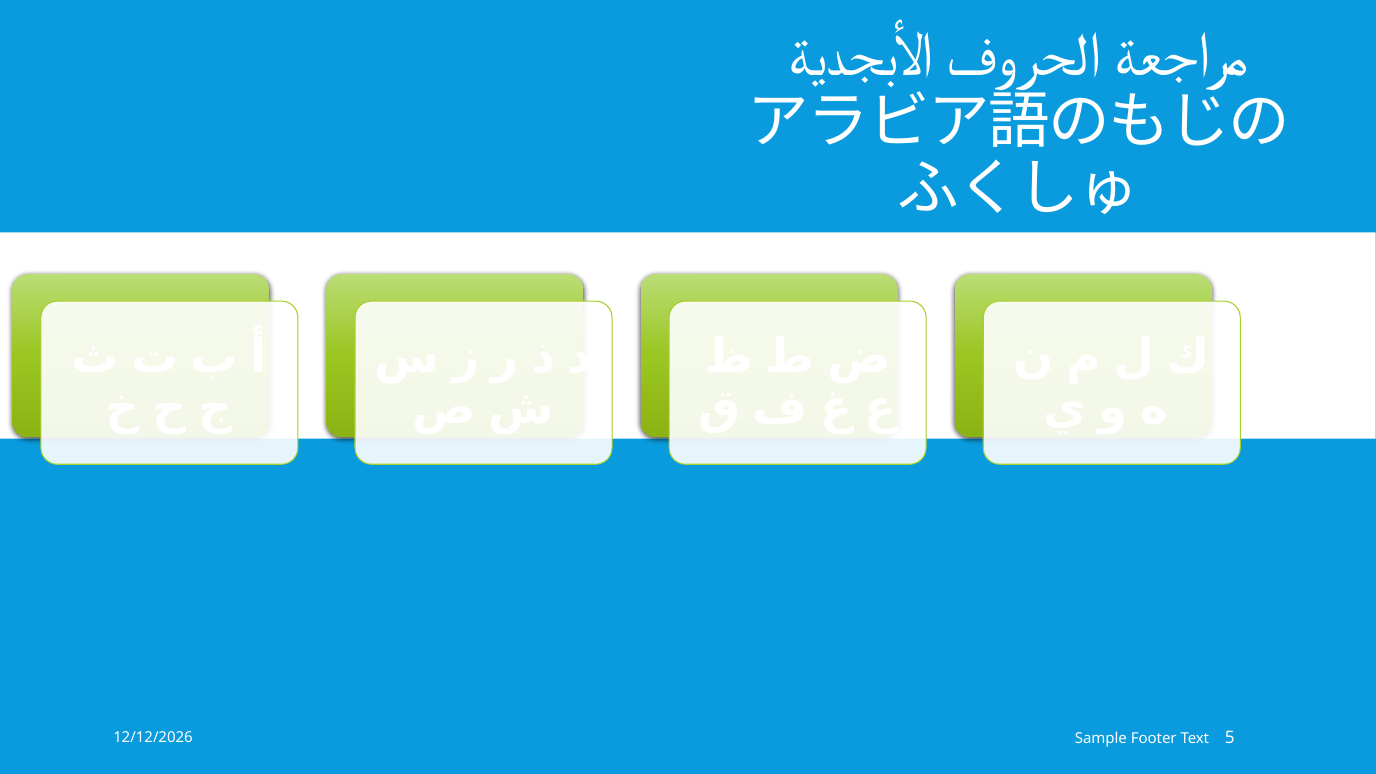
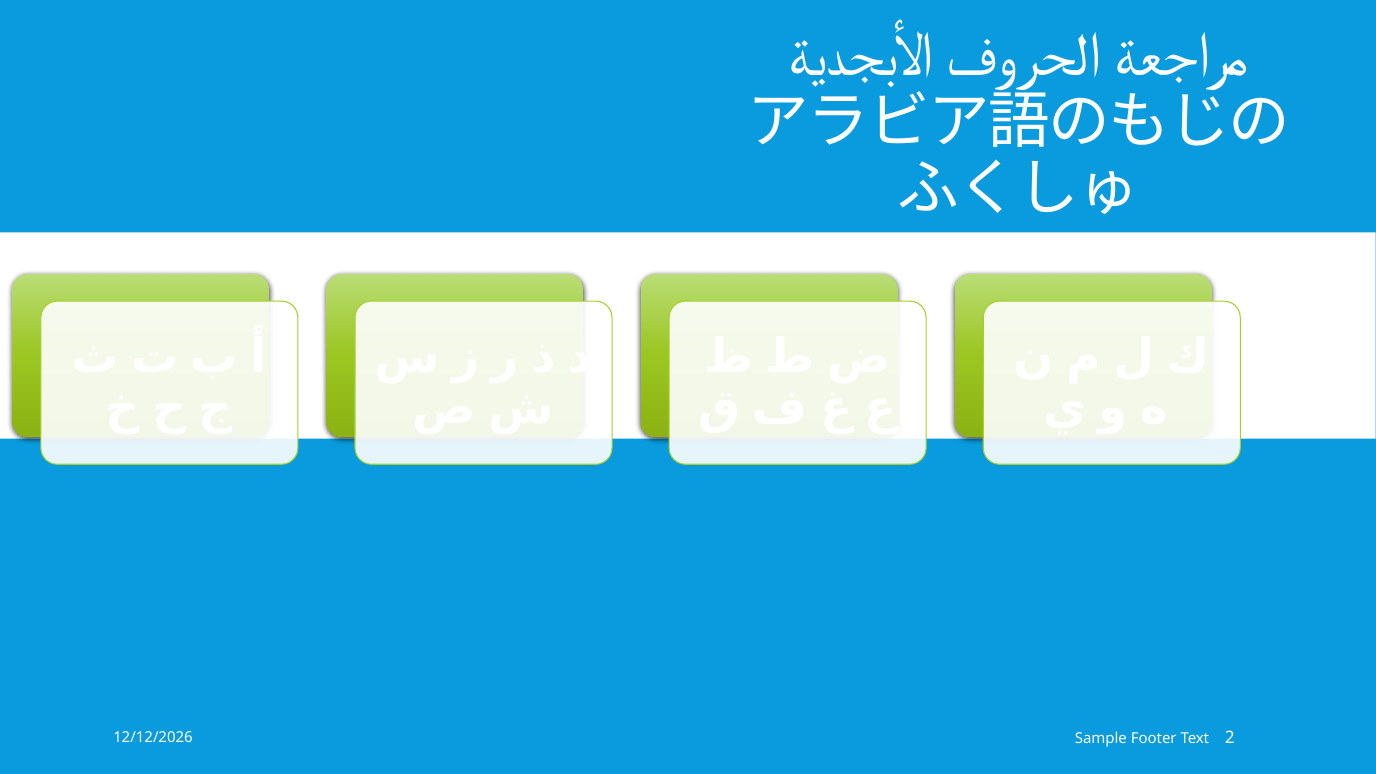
5: 5 -> 2 (1230, 738)
